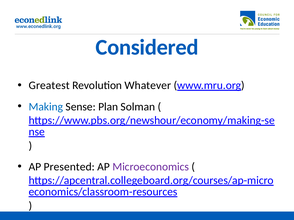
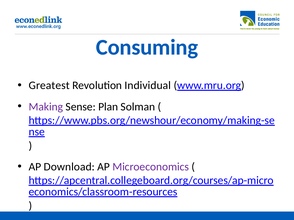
Considered: Considered -> Consuming (147, 48)
Whatever: Whatever -> Individual (148, 86)
Making colour: blue -> purple (46, 107)
Presented: Presented -> Download (69, 167)
